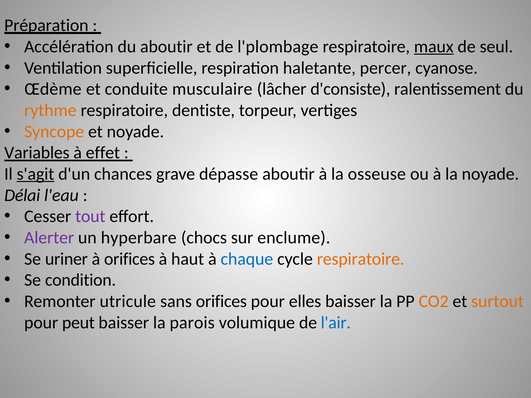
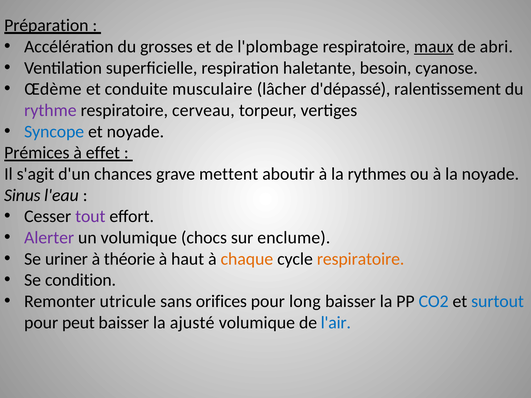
du aboutir: aboutir -> grosses (166, 47)
seul: seul -> abri (496, 47)
percer: percer -> besoin (386, 68)
d'consiste: d'consiste -> d'dépassé (350, 89)
rythme colour: orange -> purple (50, 110)
dentiste: dentiste -> cerveau (203, 110)
Syncope colour: orange -> blue (54, 132)
Variables: Variables -> Prémices (37, 153)
s'agit underline: present -> none (36, 174)
dépasse: dépasse -> mettent (229, 174)
osseuse: osseuse -> rythmes (377, 174)
Délai: Délai -> Sinus (22, 195)
un hyperbare: hyperbare -> volumique (139, 238)
à orifices: orifices -> théorie (130, 259)
chaque colour: blue -> orange (247, 259)
elles: elles -> long (305, 302)
CO2 colour: orange -> blue (434, 302)
surtout colour: orange -> blue (498, 302)
parois: parois -> ajusté (192, 323)
